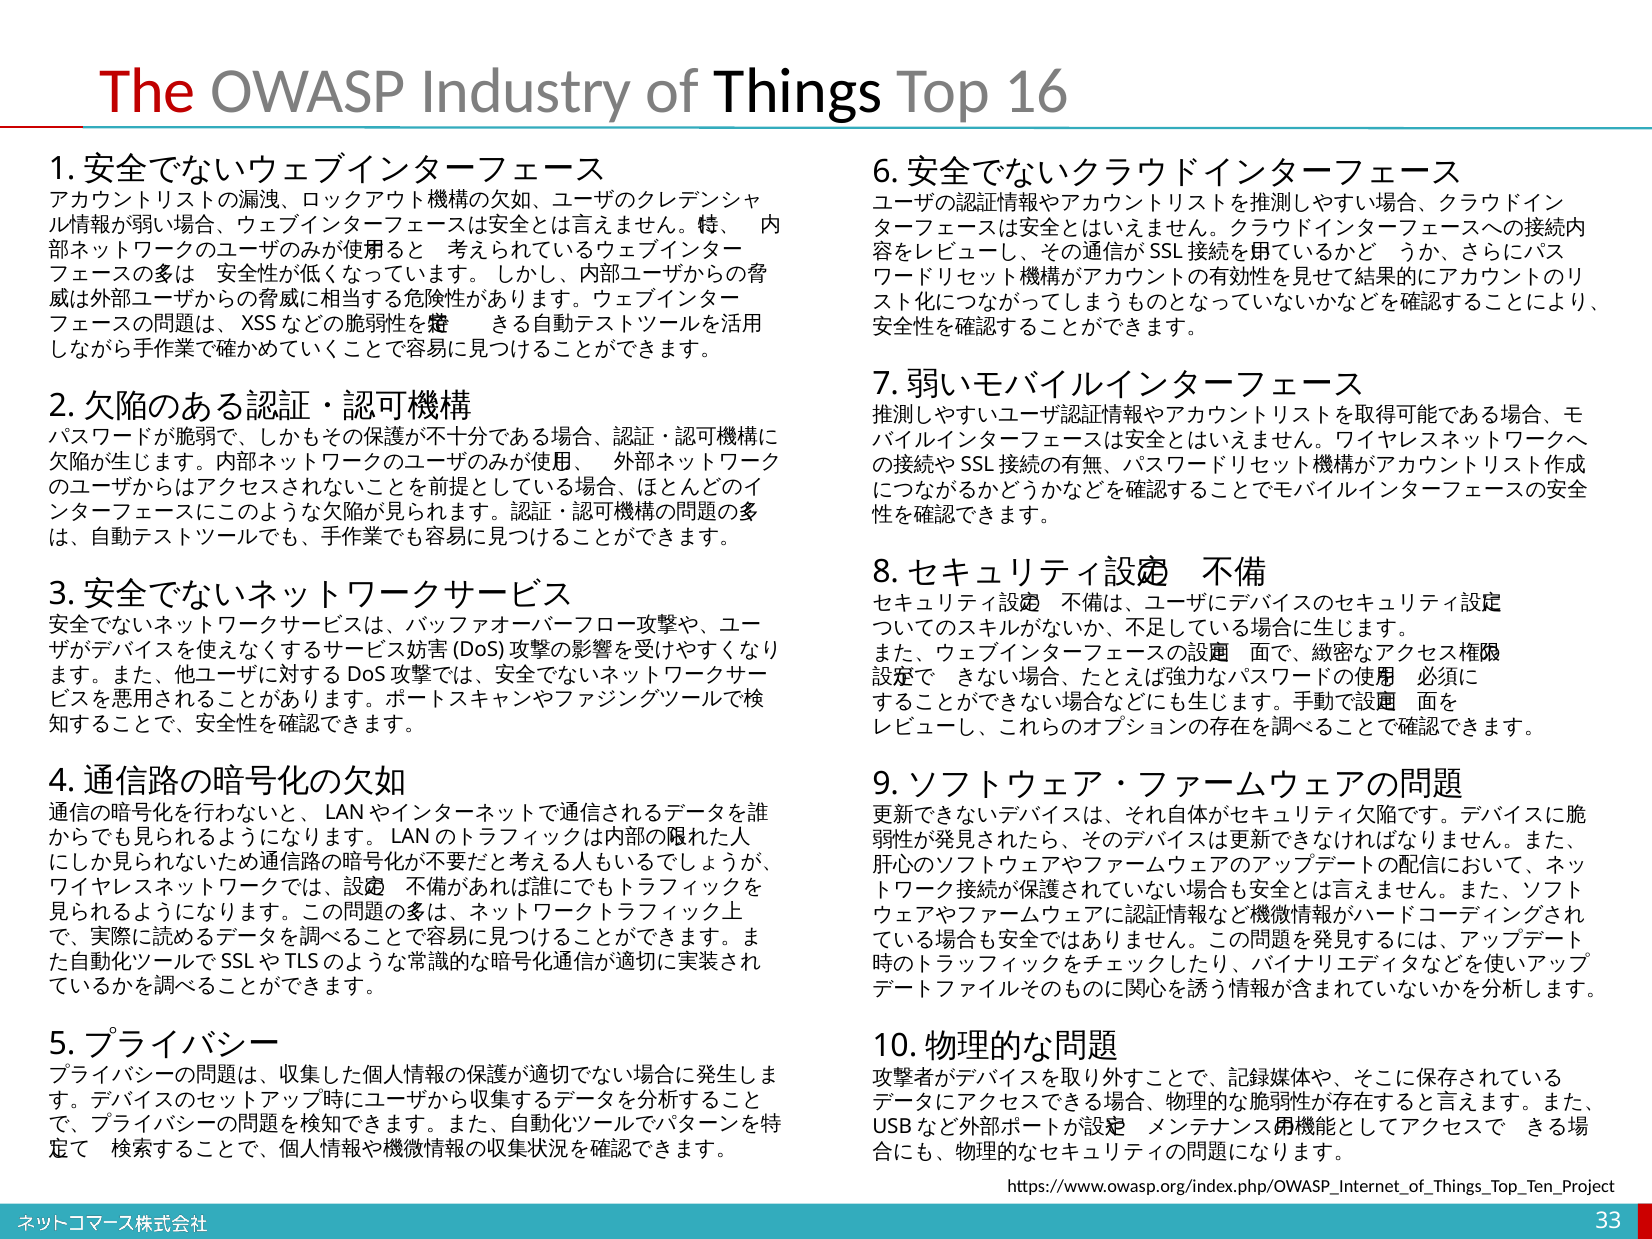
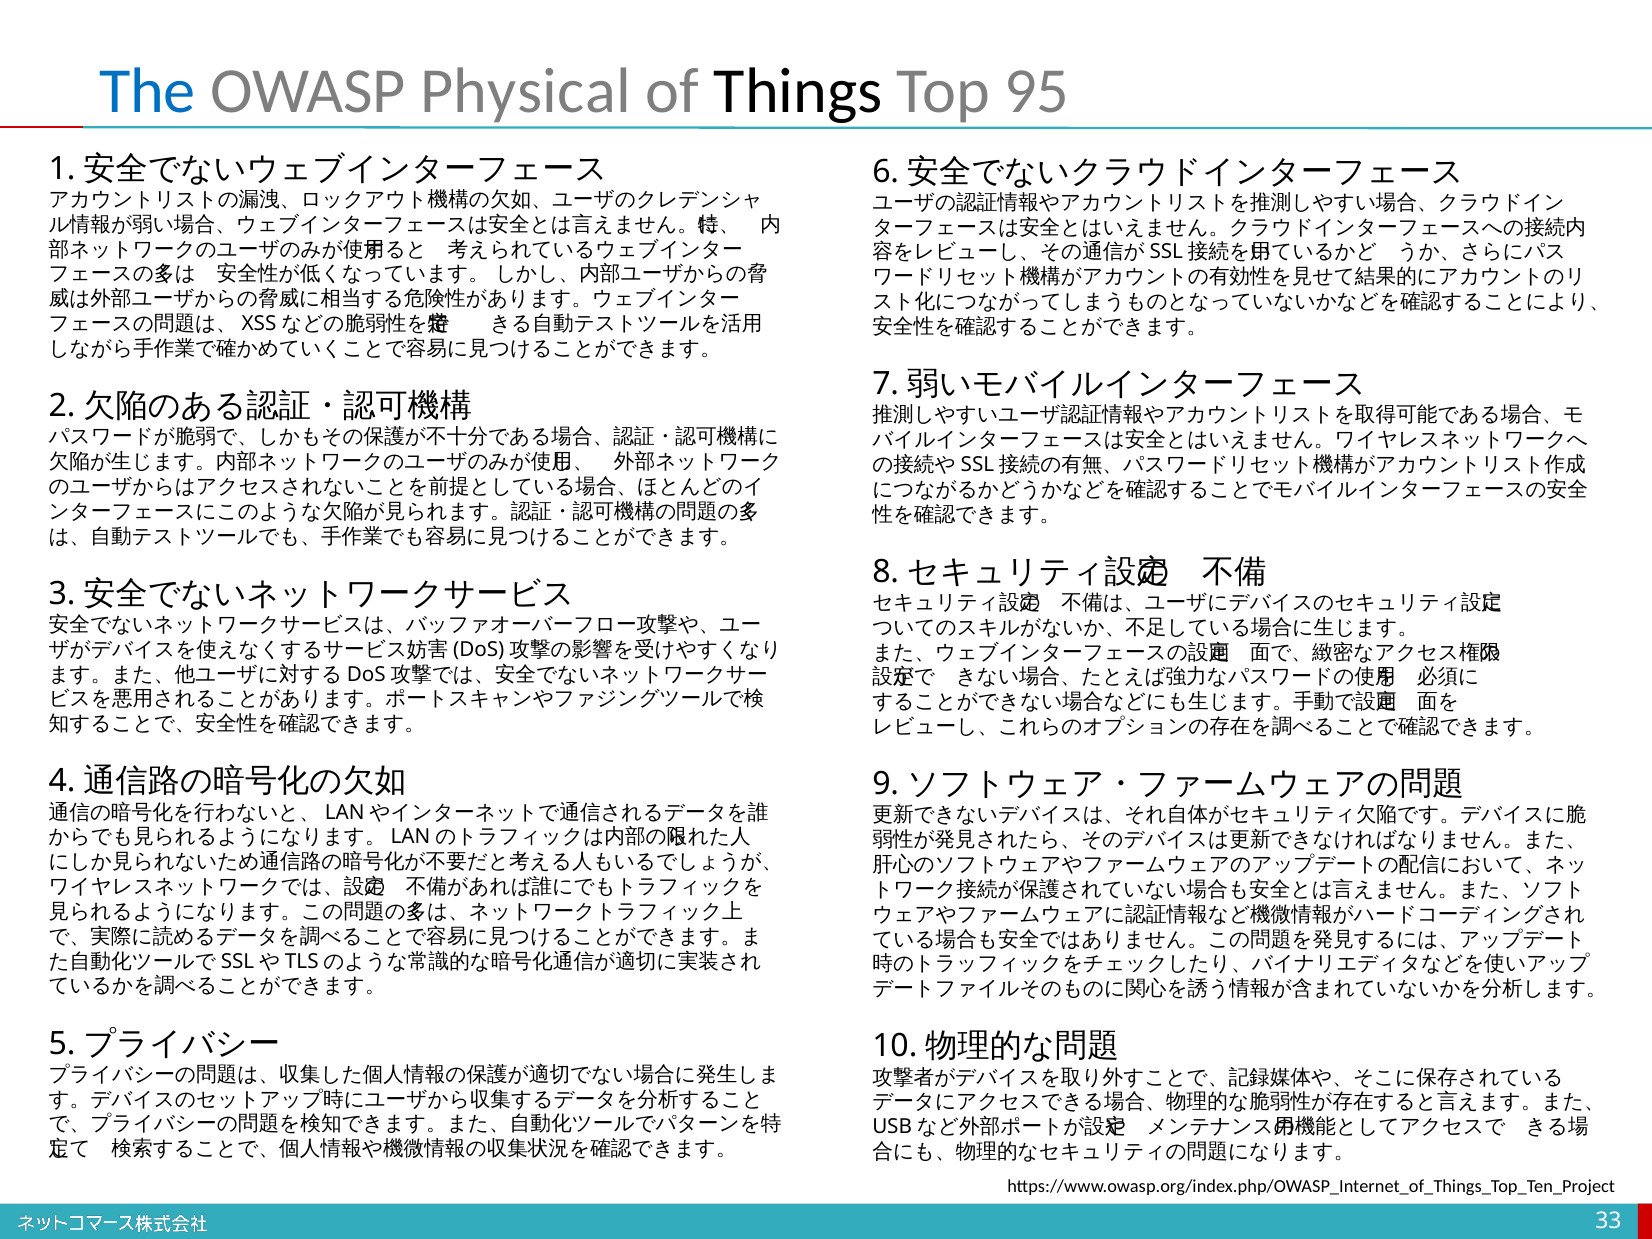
The colour: red -> blue (147, 92)
Industry: Industry -> Physical (526, 92)
16: 16 -> 95 (1037, 92)
